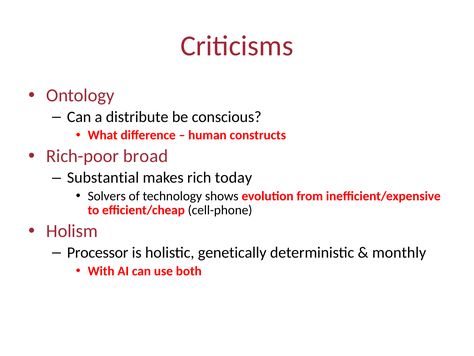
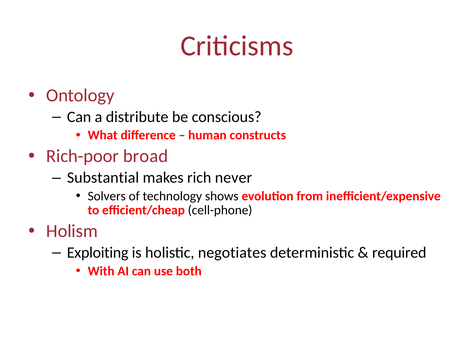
today: today -> never (233, 177)
Processor: Processor -> Exploiting (98, 252)
genetically: genetically -> negotiates (232, 252)
monthly: monthly -> required (399, 252)
